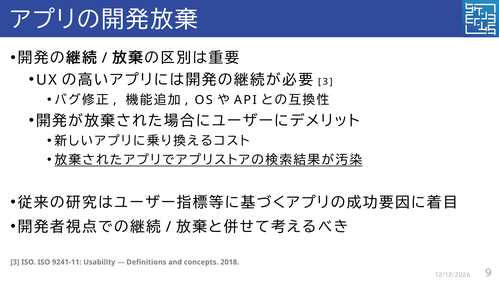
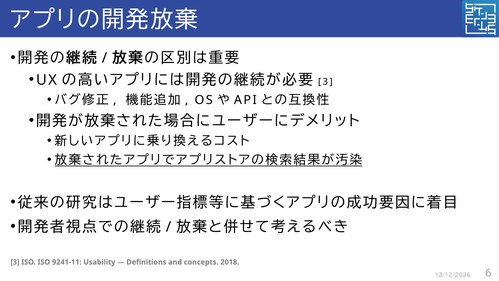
9: 9 -> 6 (488, 273)
